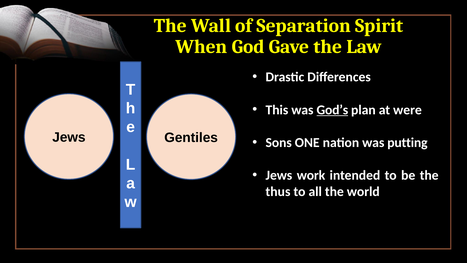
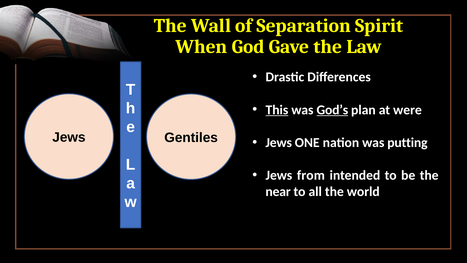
This underline: none -> present (277, 110)
Sons: Sons -> Jews (279, 142)
work: work -> from (311, 175)
thus: thus -> near (278, 192)
